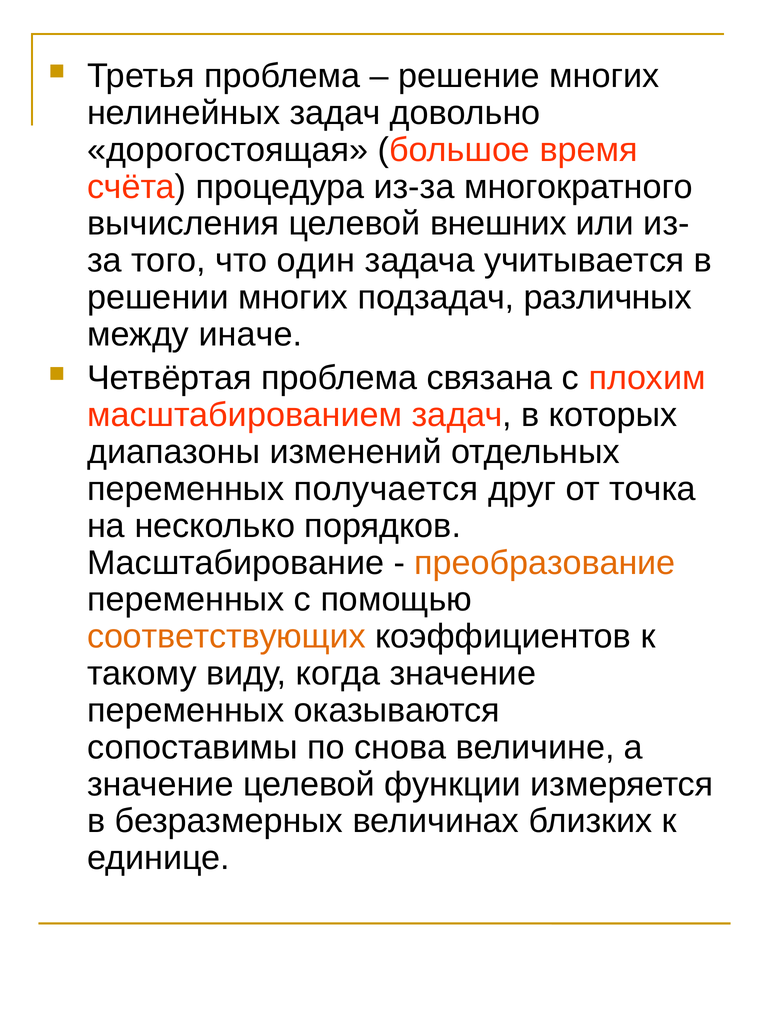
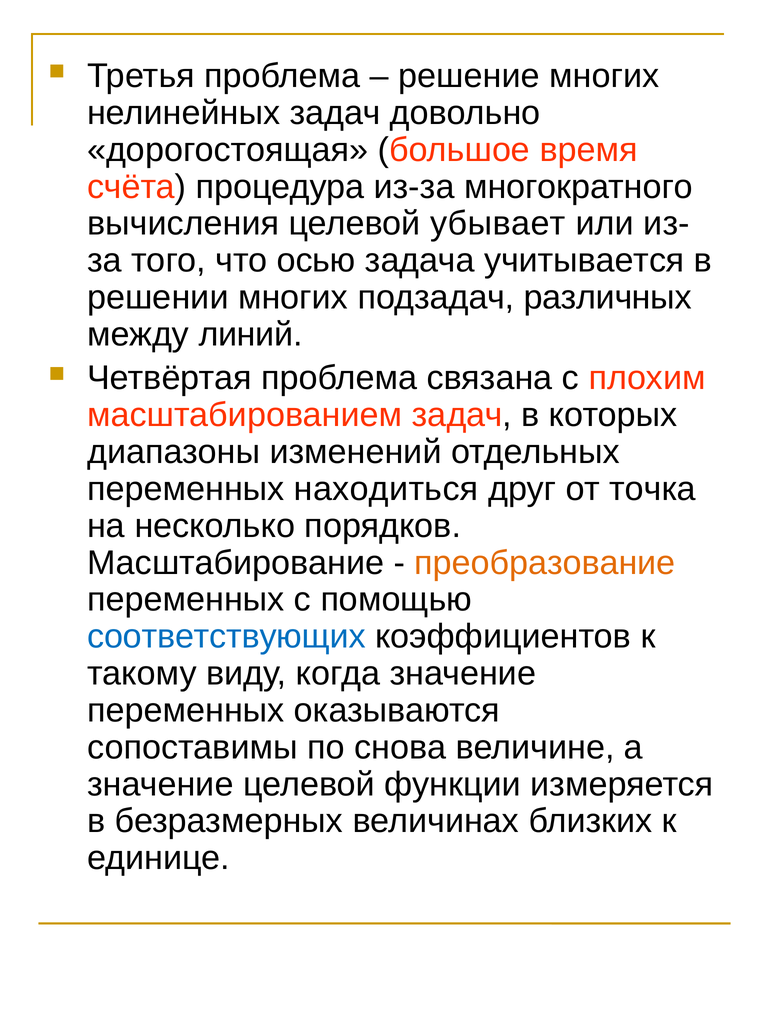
внешних: внешних -> убывает (498, 223)
один: один -> осью (316, 260)
иначе: иначе -> линий (251, 334)
получается: получается -> находиться (386, 489)
соответствующих colour: orange -> blue (226, 636)
